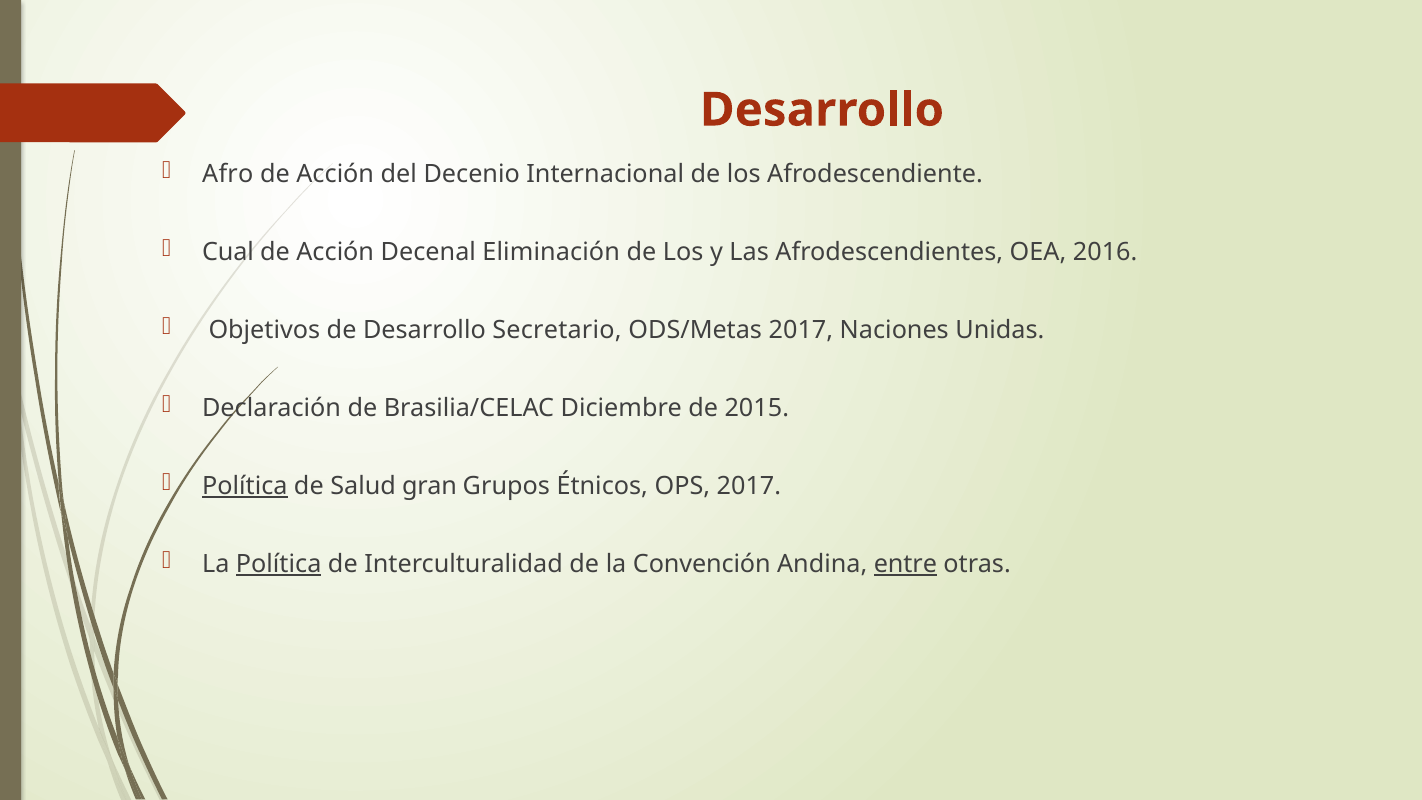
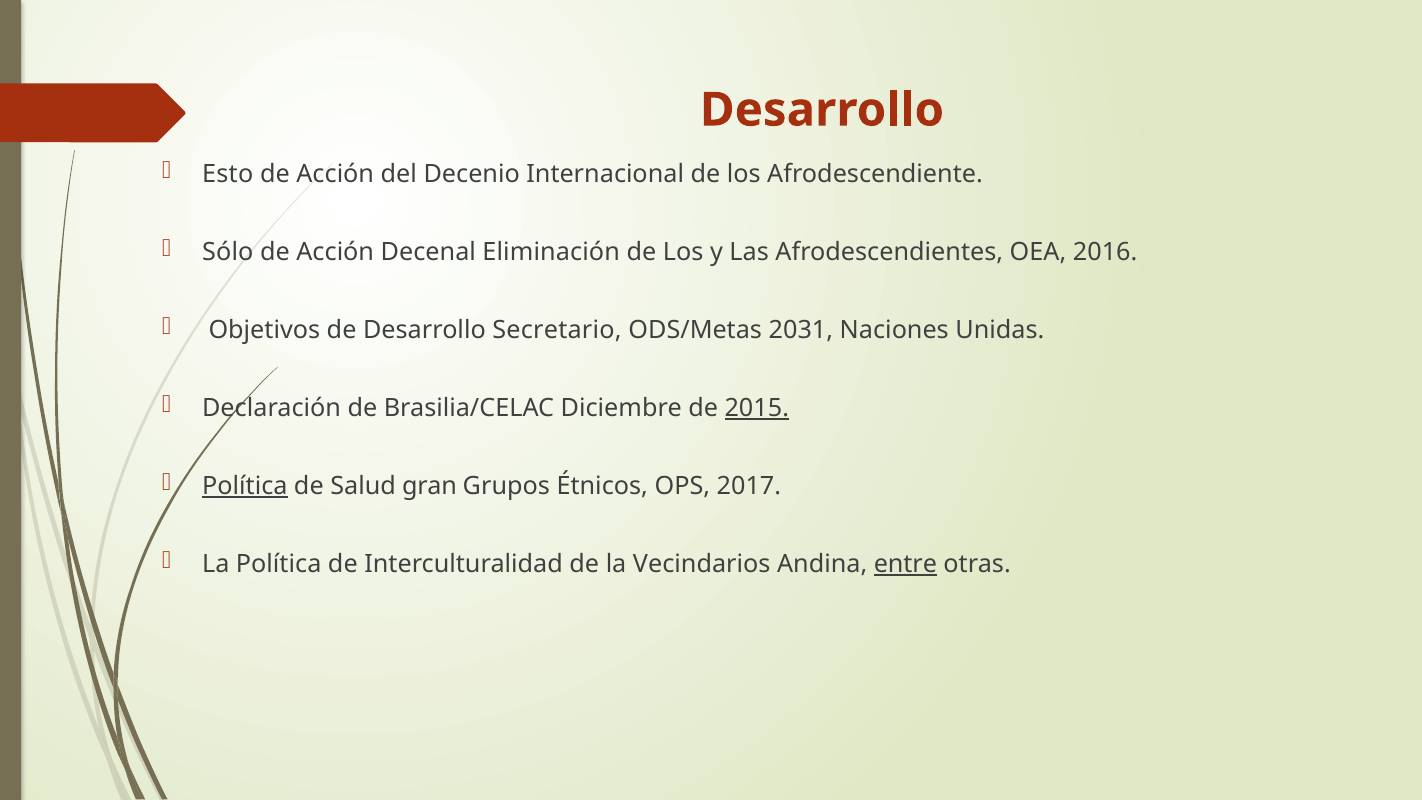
Afro: Afro -> Esto (228, 174)
Cual: Cual -> Sólo (228, 252)
ODS/Metas 2017: 2017 -> 2031 (801, 330)
2015 underline: none -> present (757, 408)
Política underline: present -> none (279, 564)
Convención: Convención -> Vecindarios (702, 564)
